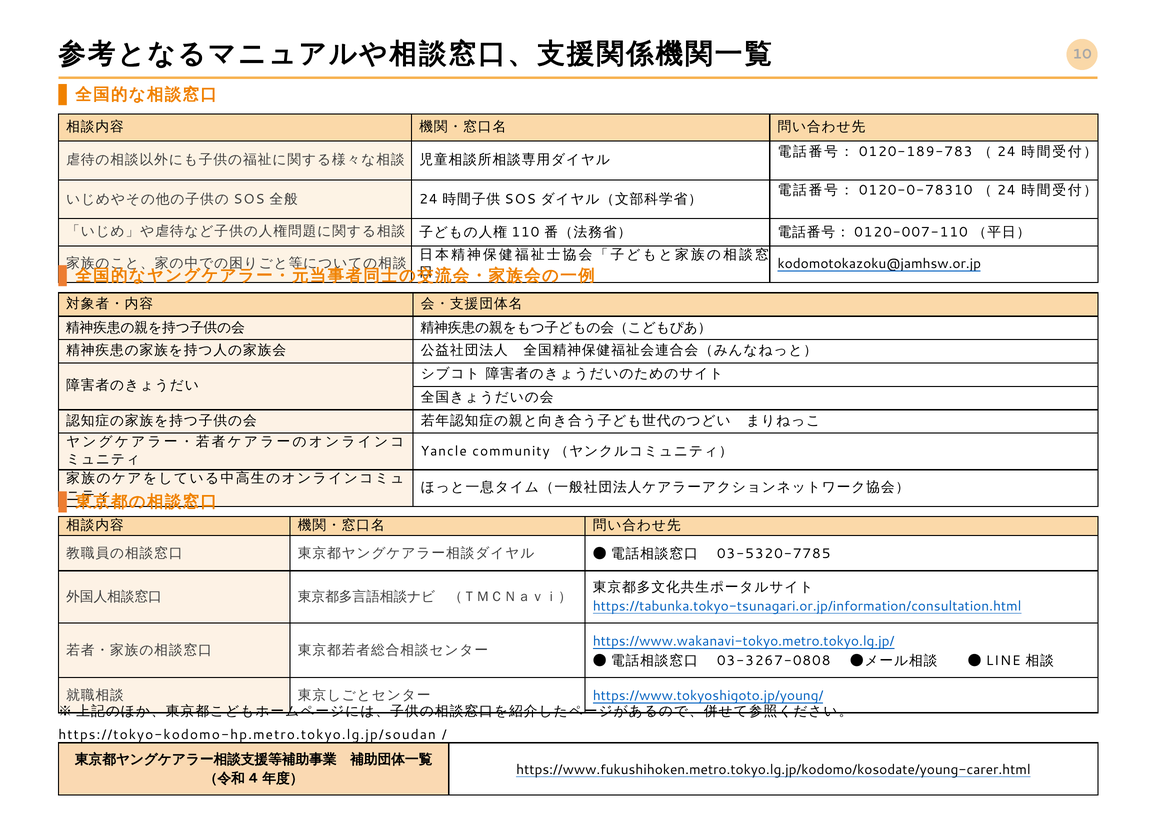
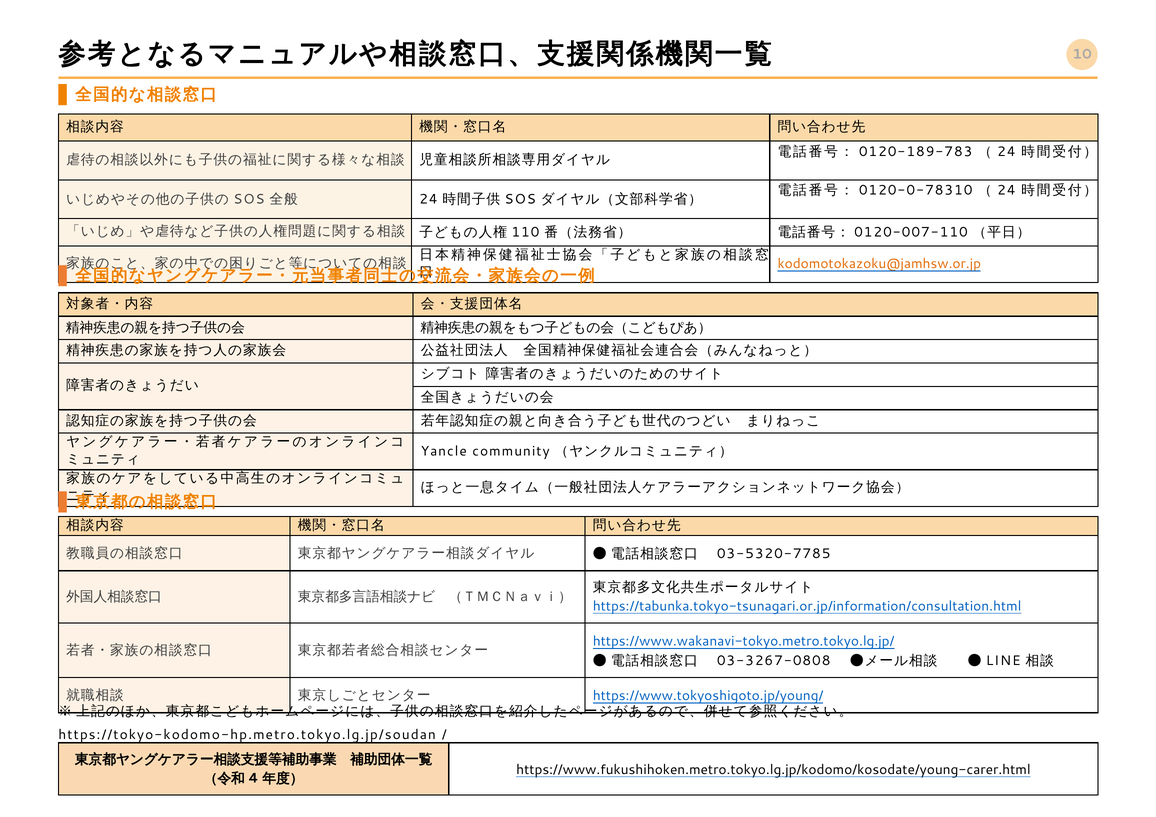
kodomotokazoku@jamhsw.or.jp colour: black -> orange (879, 264)
